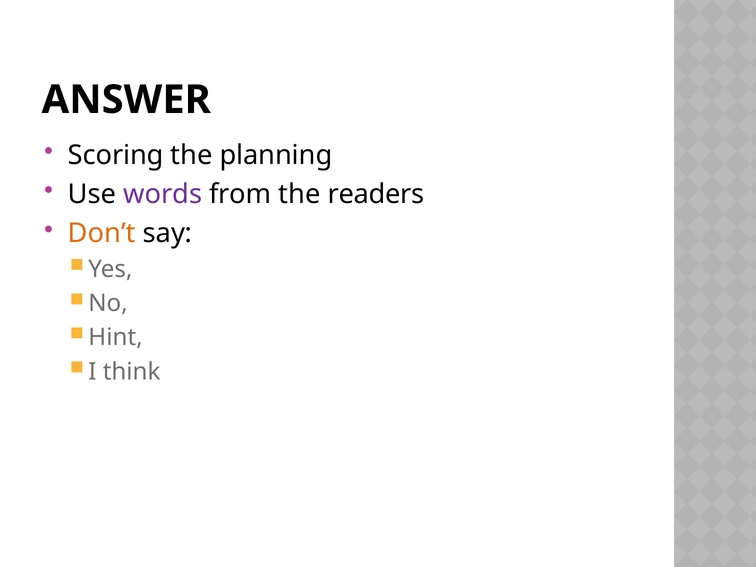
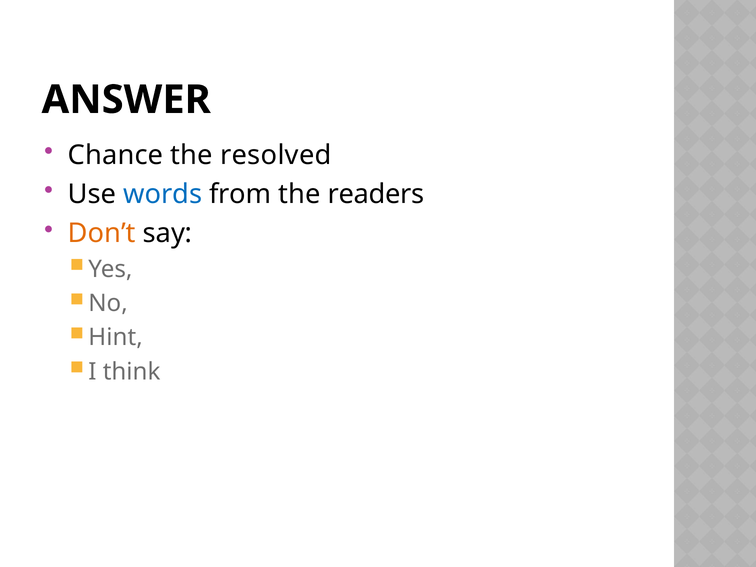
Scoring: Scoring -> Chance (116, 155)
planning: planning -> resolved (276, 155)
words colour: purple -> blue (163, 194)
